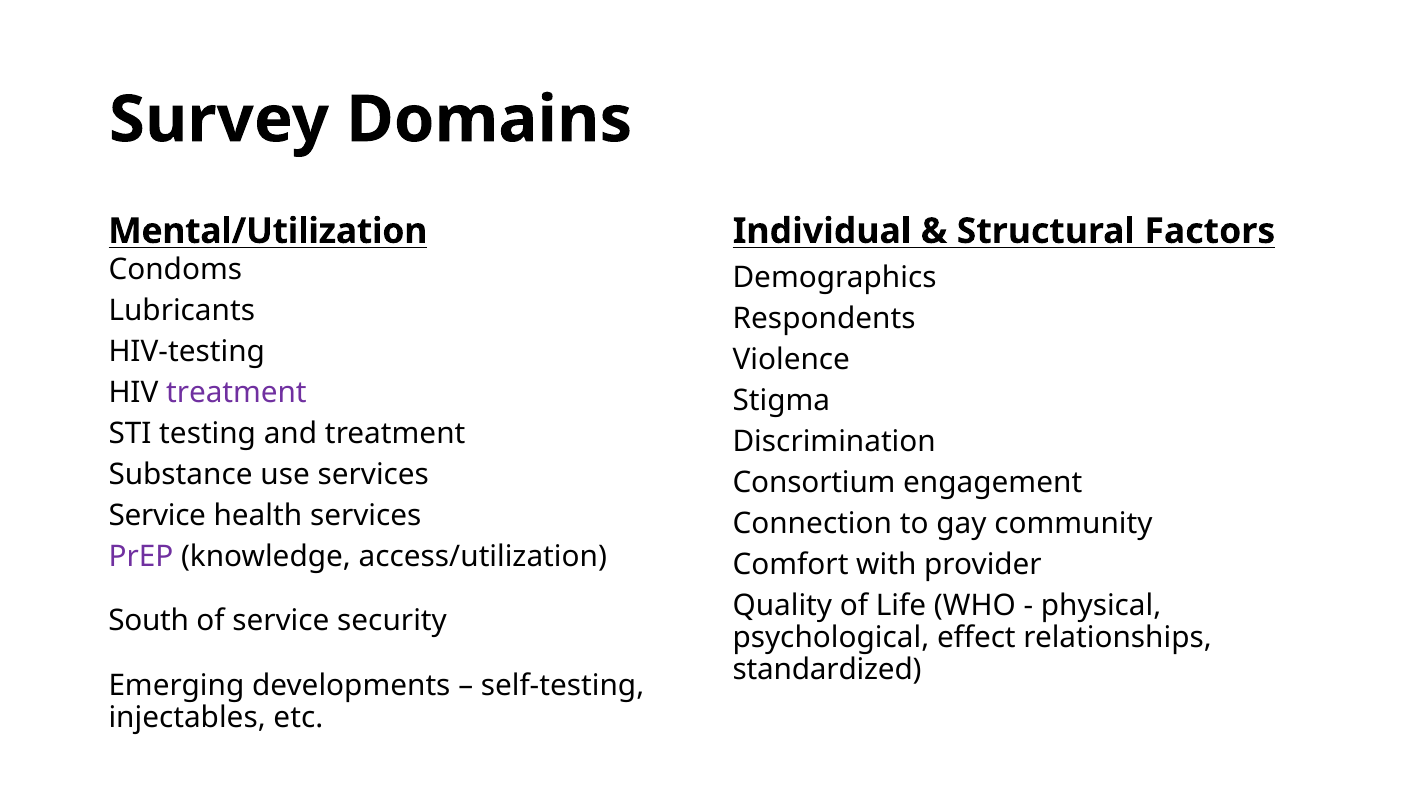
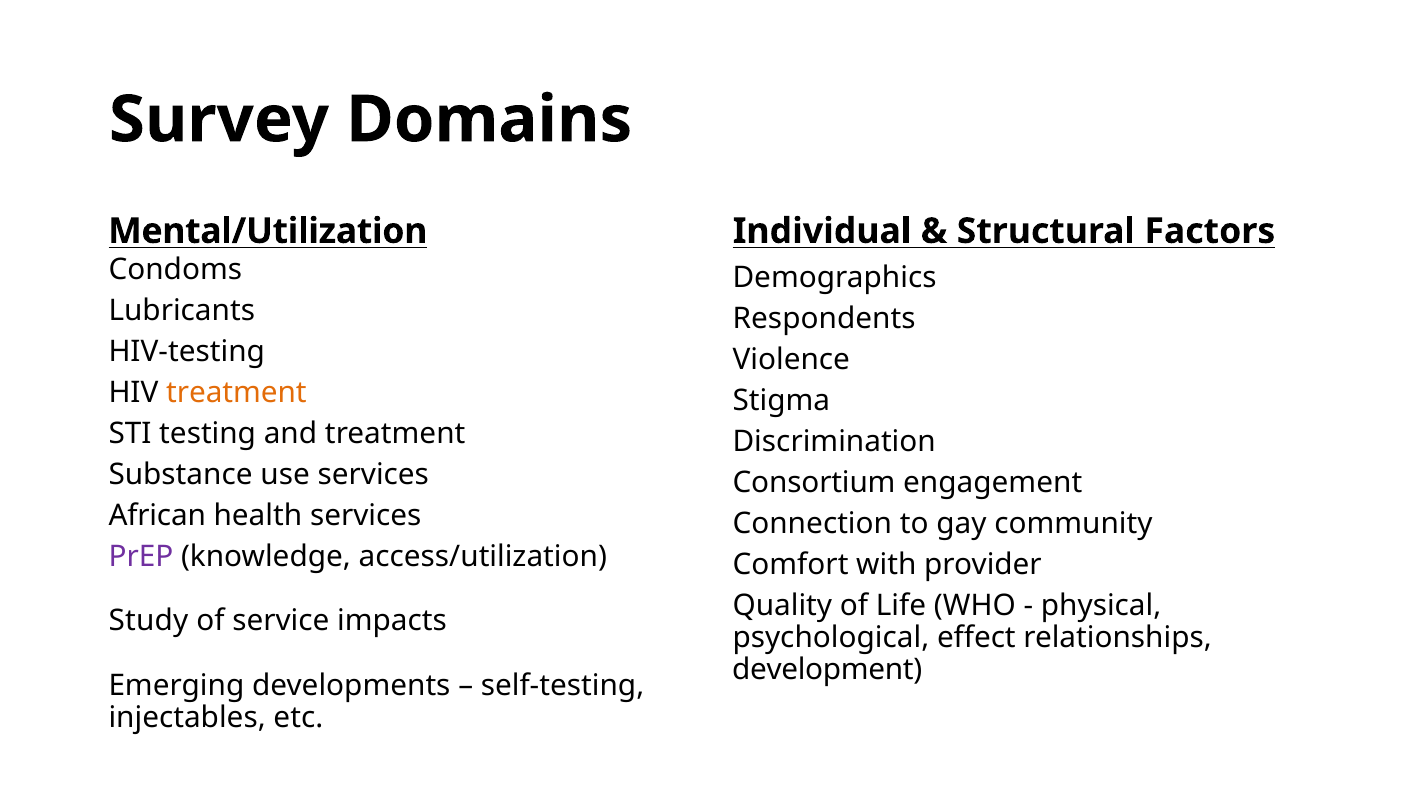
treatment colour: purple -> orange (236, 393)
Service: Service -> African (157, 516)
South: South -> Study (148, 621)
security: security -> impacts (392, 621)
standardized: standardized -> development (827, 670)
